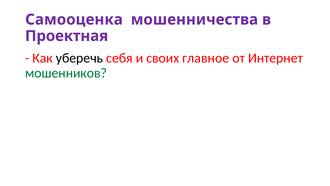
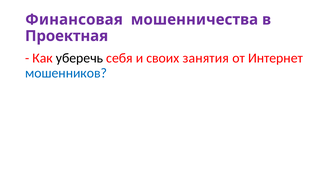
Самооценка: Самооценка -> Финансовая (74, 20)
главное: главное -> занятия (206, 58)
мошенников colour: green -> blue (66, 73)
